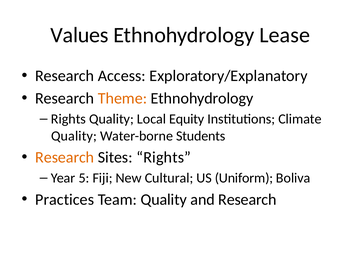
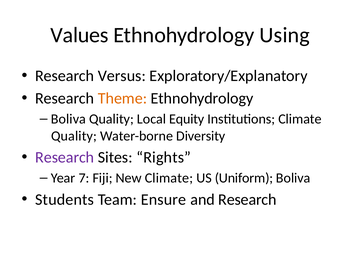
Lease: Lease -> Using (285, 35)
Access: Access -> Versus (122, 76)
Rights: Rights -> Boliva (68, 119)
Students: Students -> Diversity (201, 136)
Research colour: orange -> purple (65, 157)
5: 5 -> 7 (84, 178)
New Cultural: Cultural -> Climate (169, 178)
Practices: Practices -> Students (65, 199)
Team Quality: Quality -> Ensure (164, 199)
